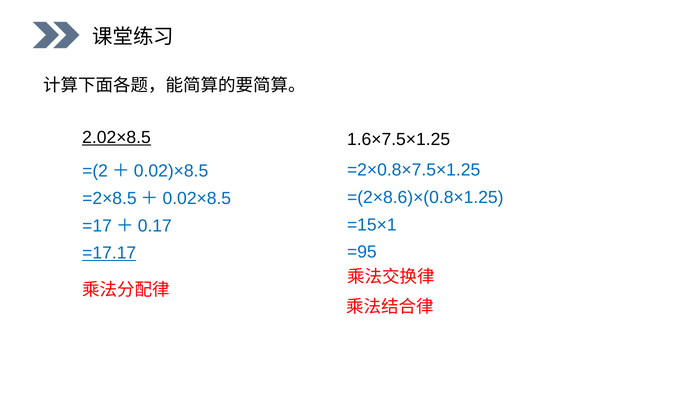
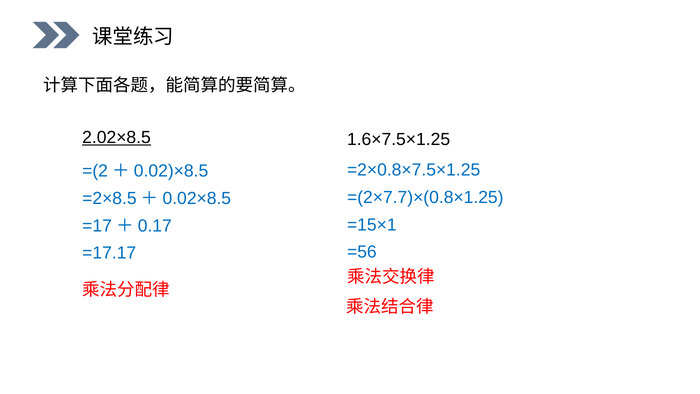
=(2×8.6)×(0.8×1.25: =(2×8.6)×(0.8×1.25 -> =(2×7.7)×(0.8×1.25 (425, 197)
=95: =95 -> =56 (362, 252)
=17.17 underline: present -> none (109, 253)
